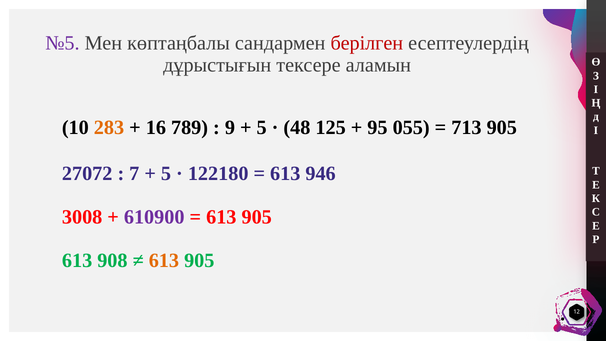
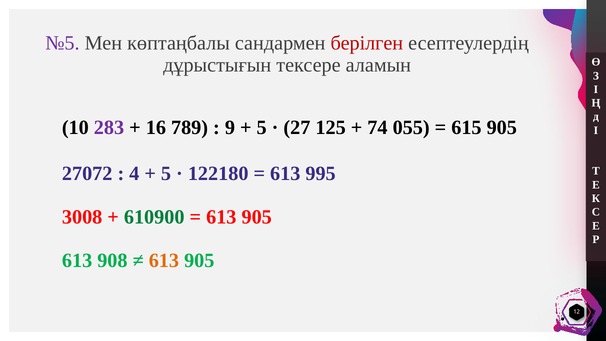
283 colour: orange -> purple (109, 127)
48: 48 -> 27 (297, 127)
95: 95 -> 74 (377, 127)
713: 713 -> 615 (466, 127)
7: 7 -> 4 (134, 173)
946: 946 -> 995 (321, 173)
610900 colour: purple -> green (154, 217)
